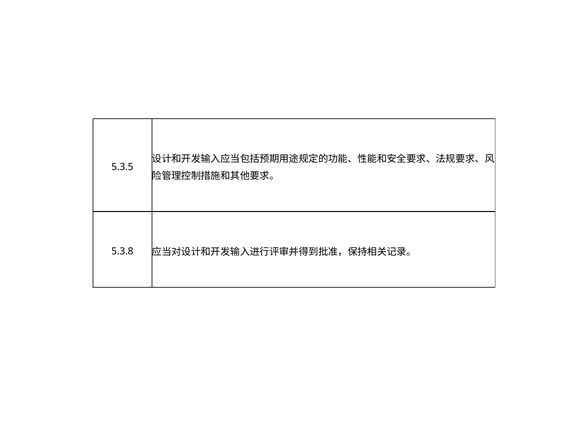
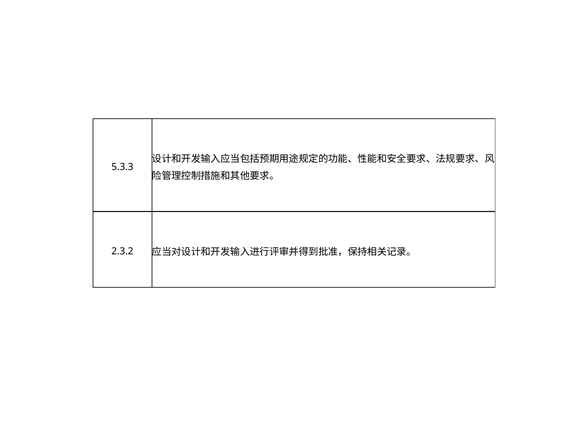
5.3.5: 5.3.5 -> 5.3.3 (122, 167)
5.3.8: 5.3.8 -> 2.3.2 (122, 251)
